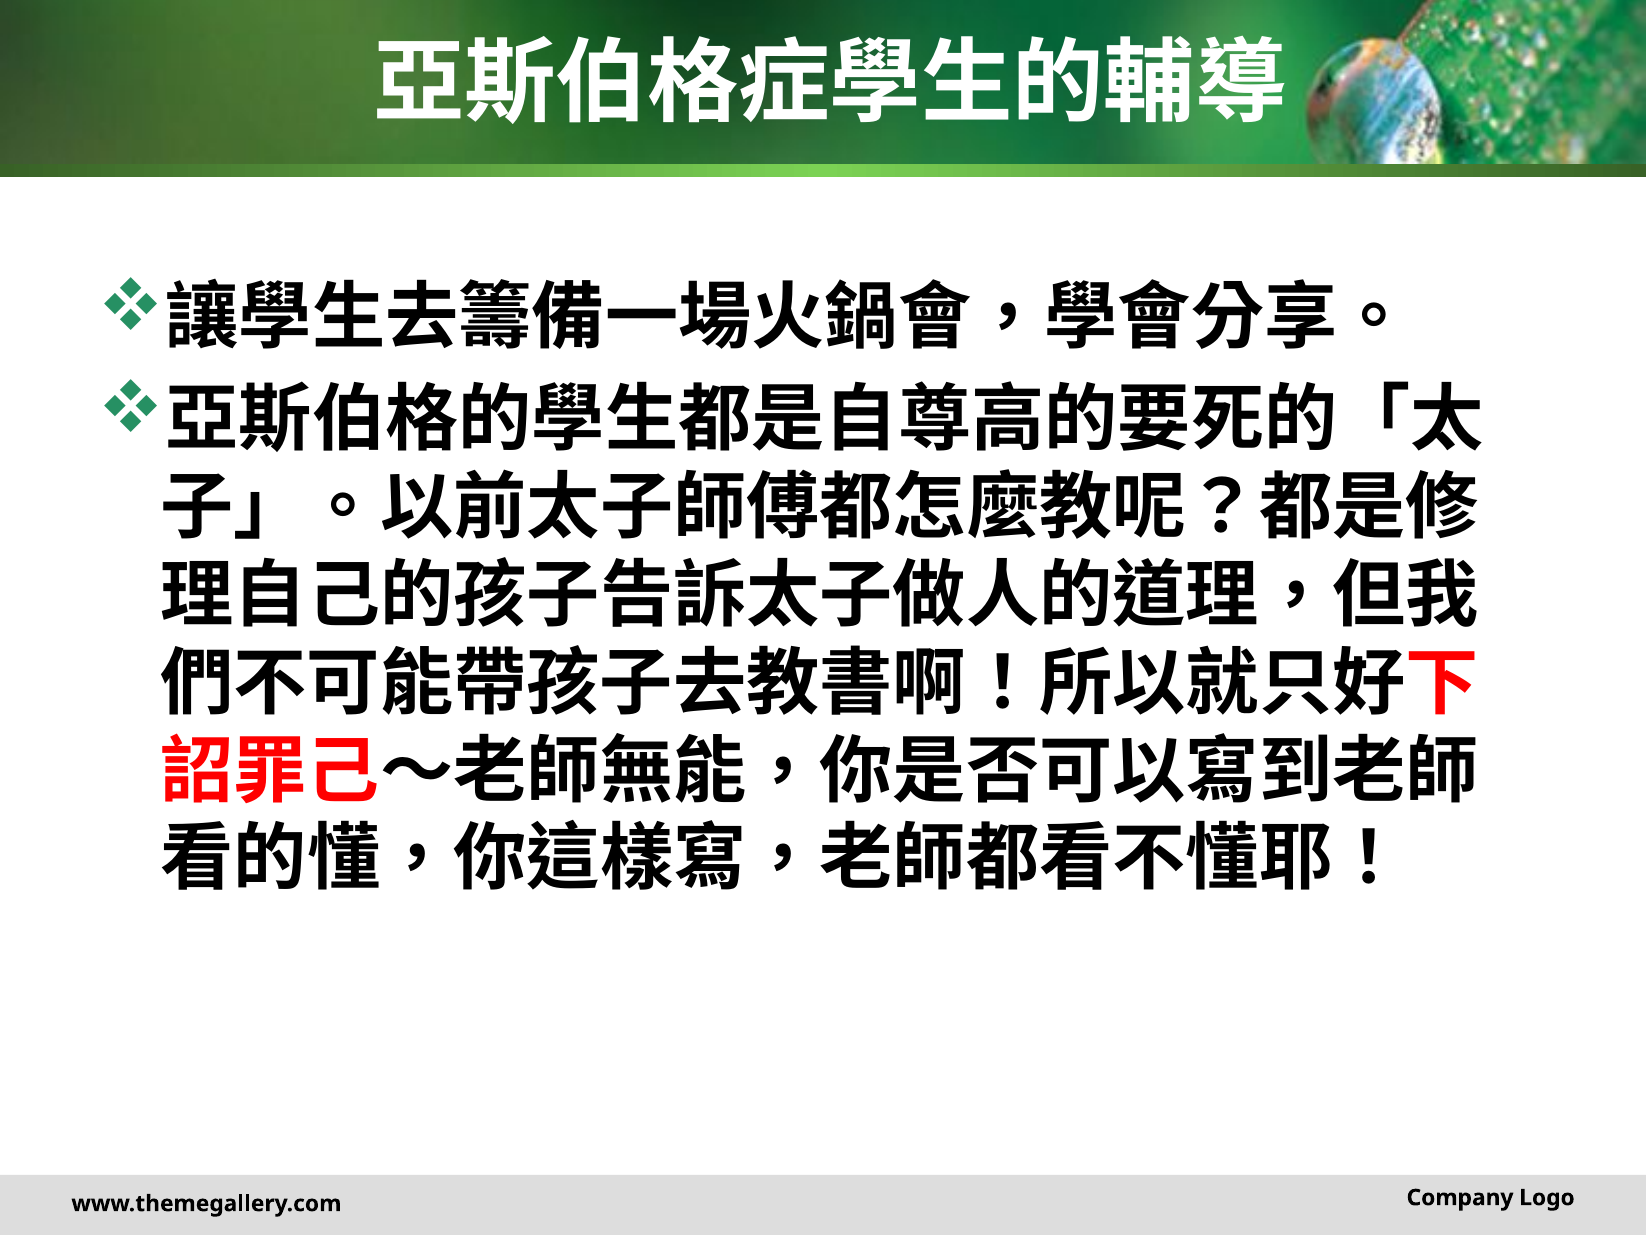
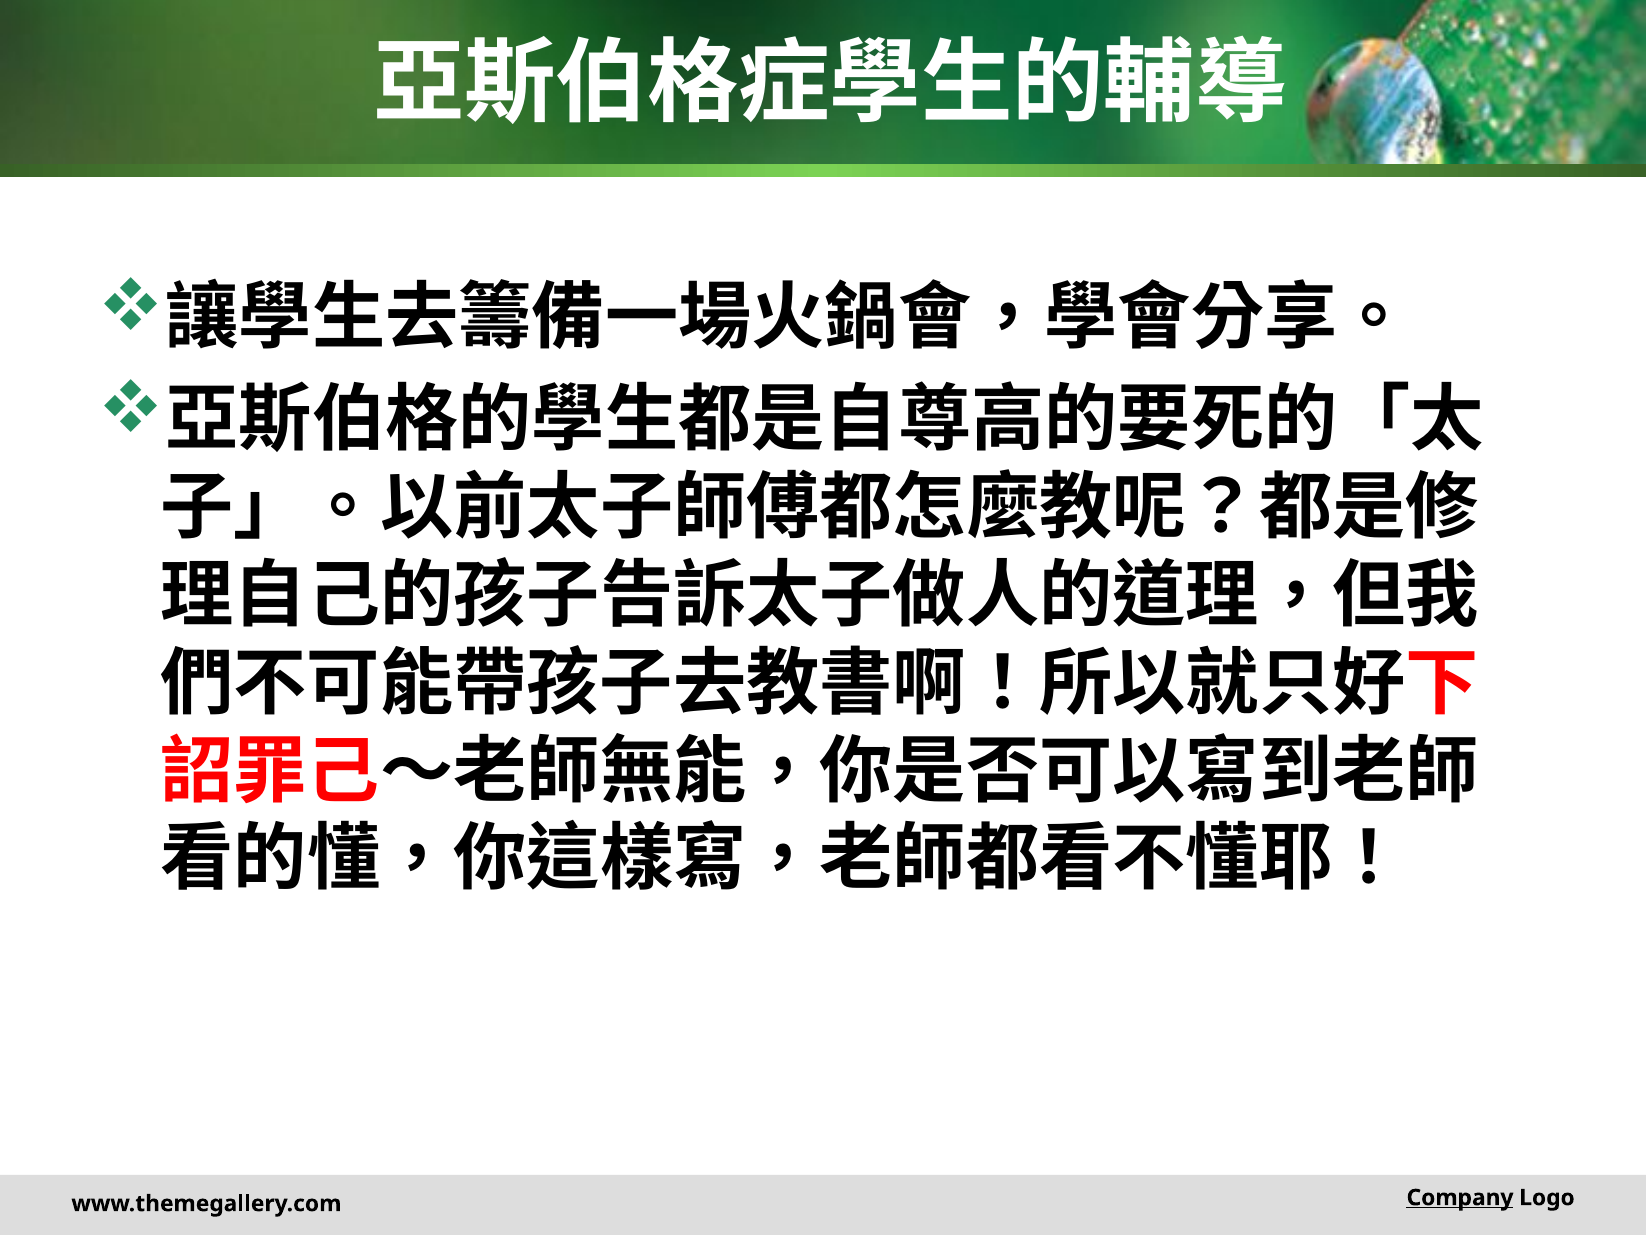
Company underline: none -> present (1460, 1197)
